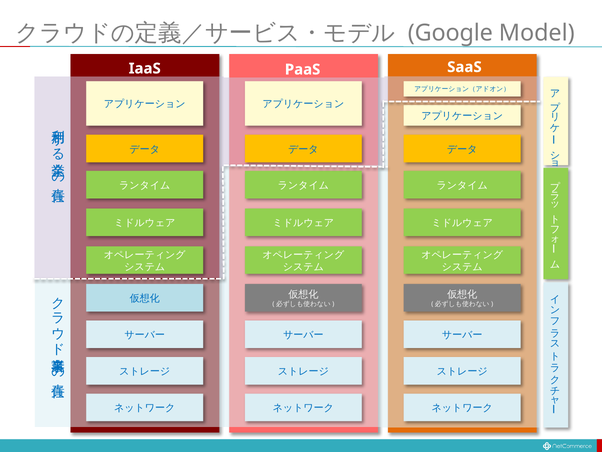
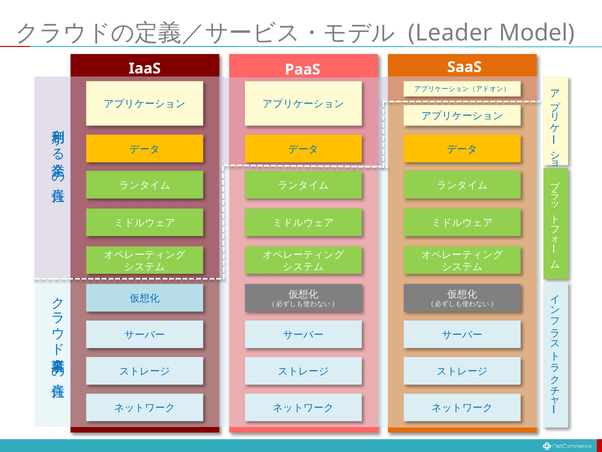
Google: Google -> Leader (450, 33)
